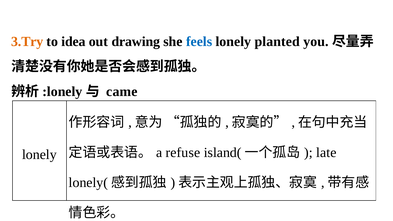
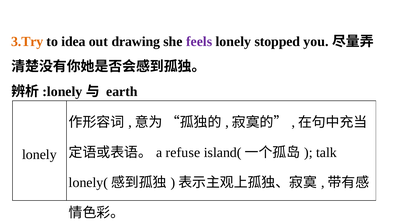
feels colour: blue -> purple (199, 42)
planted: planted -> stopped (277, 42)
came: came -> earth (122, 92)
late: late -> talk (326, 152)
